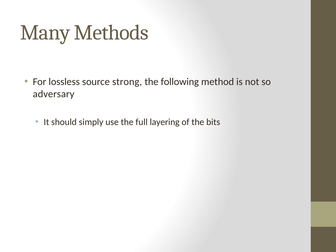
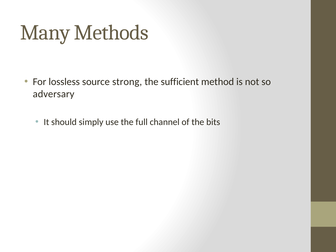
following: following -> sufficient (180, 82)
layering: layering -> channel (165, 122)
